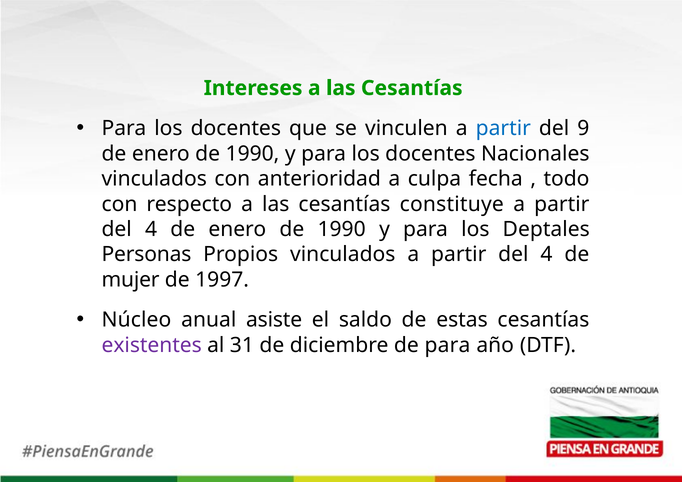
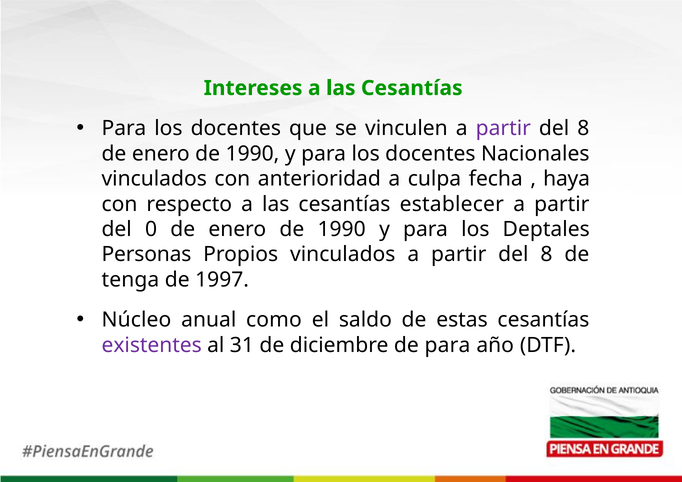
partir colour: blue -> purple (503, 128)
9: 9 -> 8 (583, 128)
todo: todo -> haya (567, 179)
constituye: constituye -> establecer (452, 204)
4: 4 -> 0 (151, 229)
4: 4 -> 8 (546, 255)
mujer: mujer -> tenga (130, 280)
asiste: asiste -> como (274, 320)
